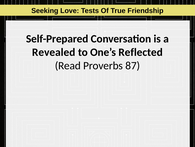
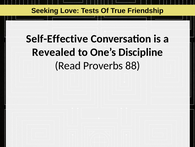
Self-Prepared: Self-Prepared -> Self-Effective (57, 39)
Reflected: Reflected -> Discipline (141, 52)
87: 87 -> 88 (133, 65)
